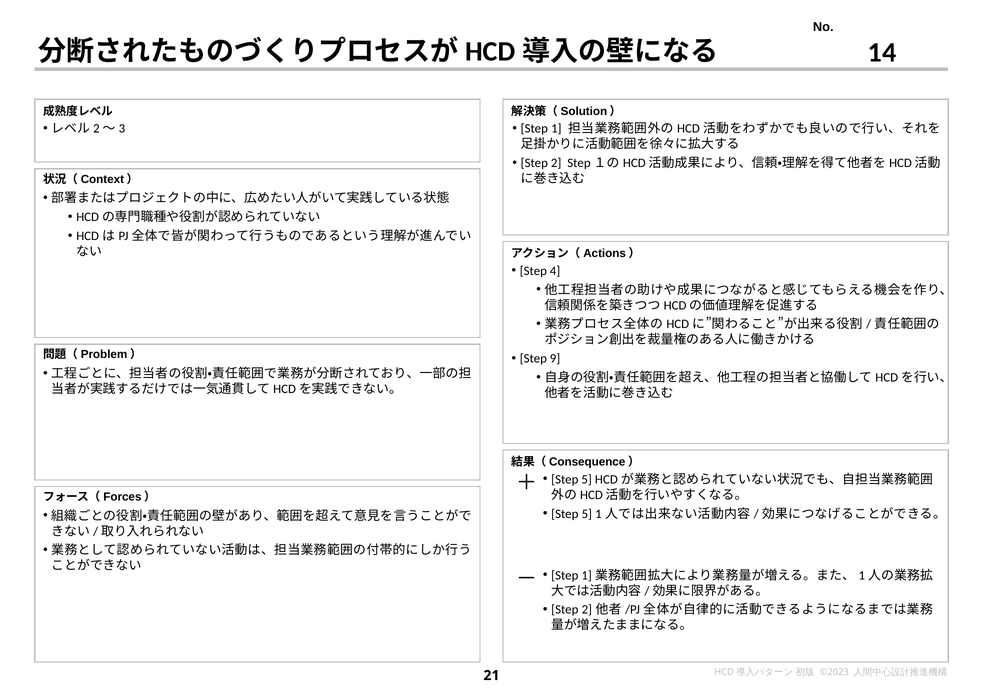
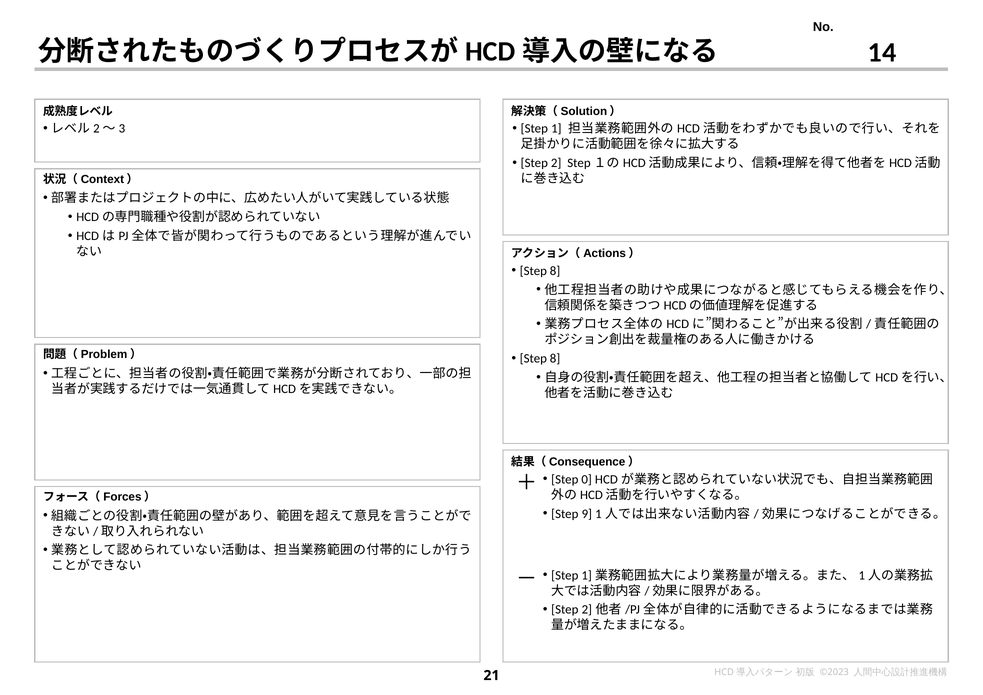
4: 4 -> 8 (555, 271)
9: 9 -> 8 (555, 359)
5: 5 -> 0 (587, 480)
5: 5 -> 9 (587, 514)
